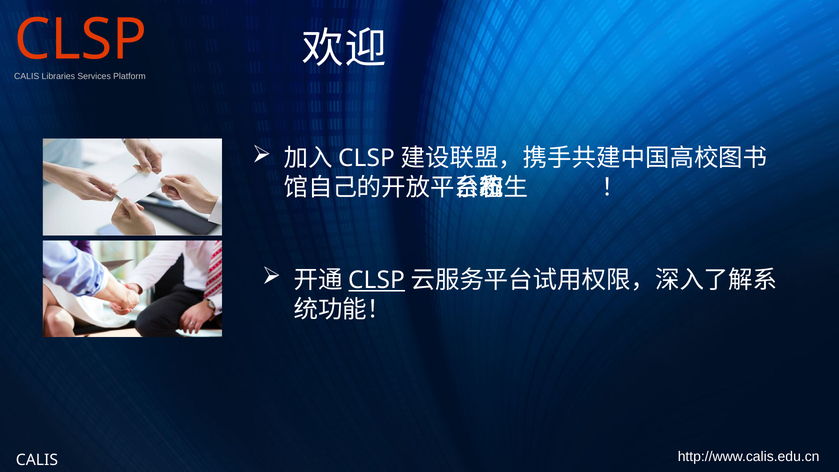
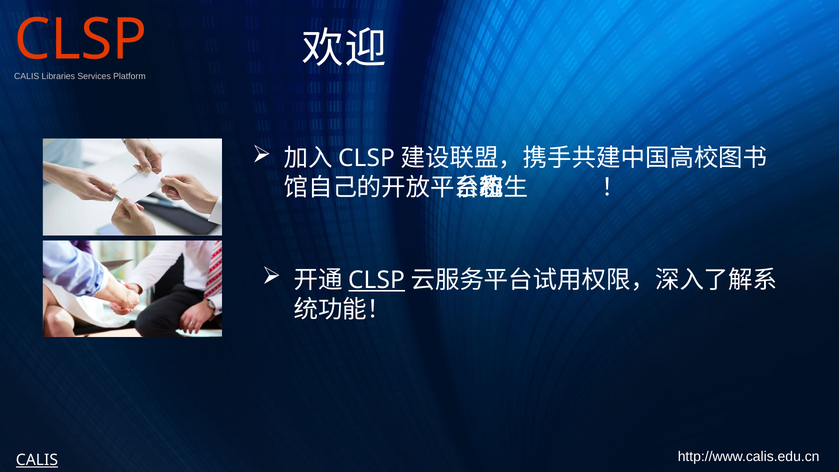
CALIS underline: none -> present (37, 460)
